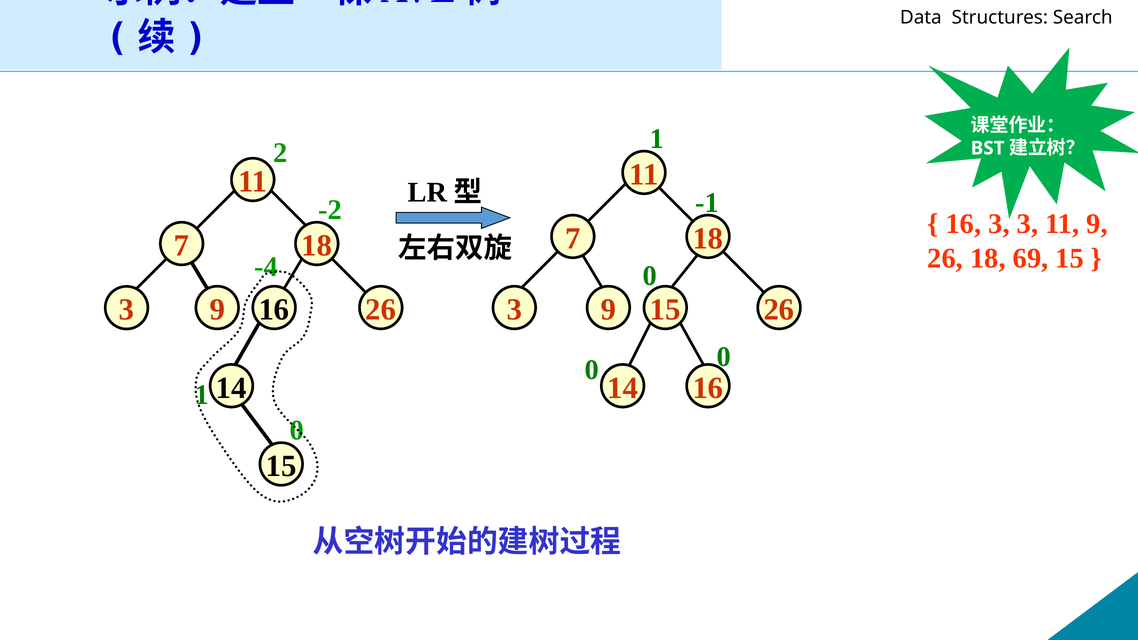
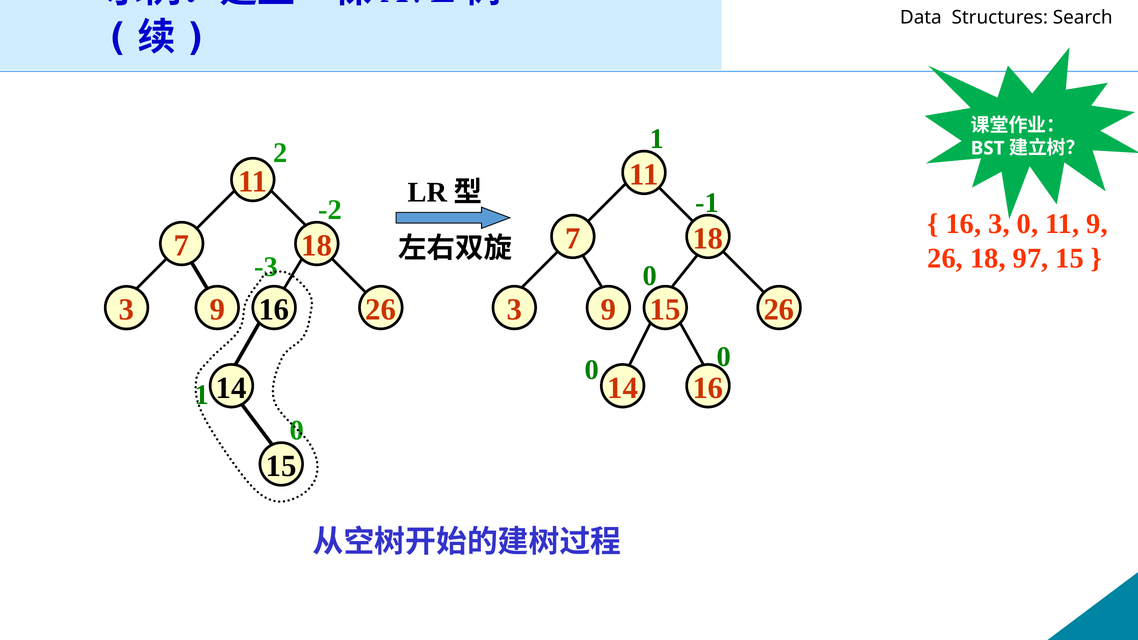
16 3 3: 3 -> 0 (1027, 224)
69: 69 -> 97 (1031, 258)
-4: -4 -> -3 (266, 267)
